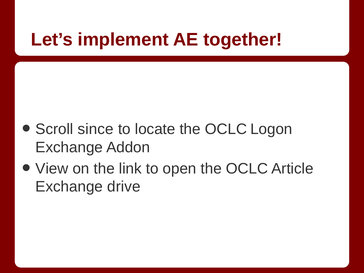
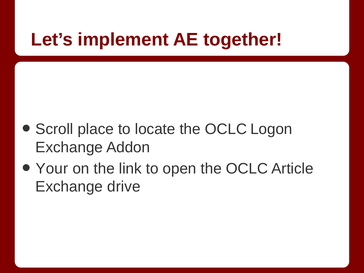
since: since -> place (96, 129)
View: View -> Your (52, 168)
